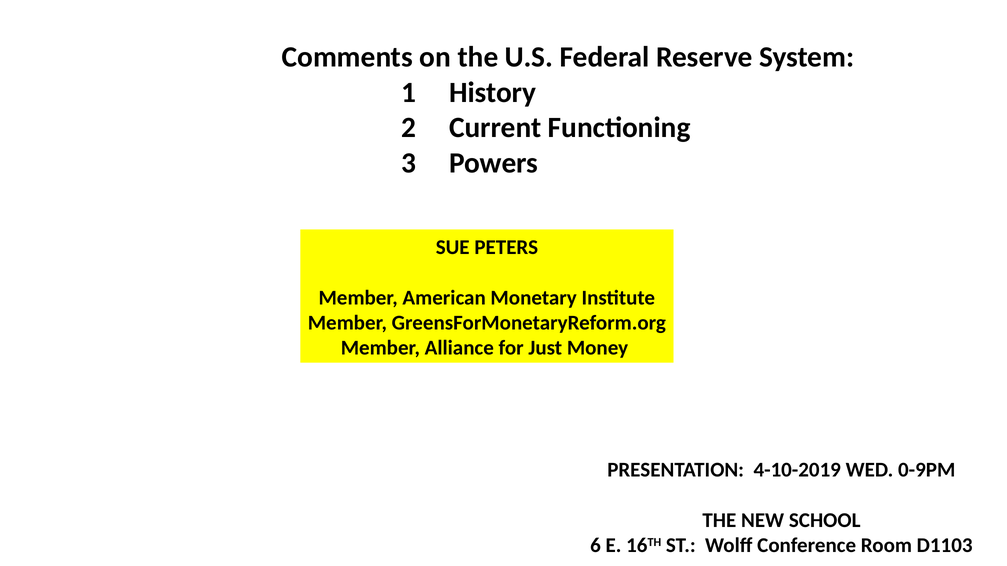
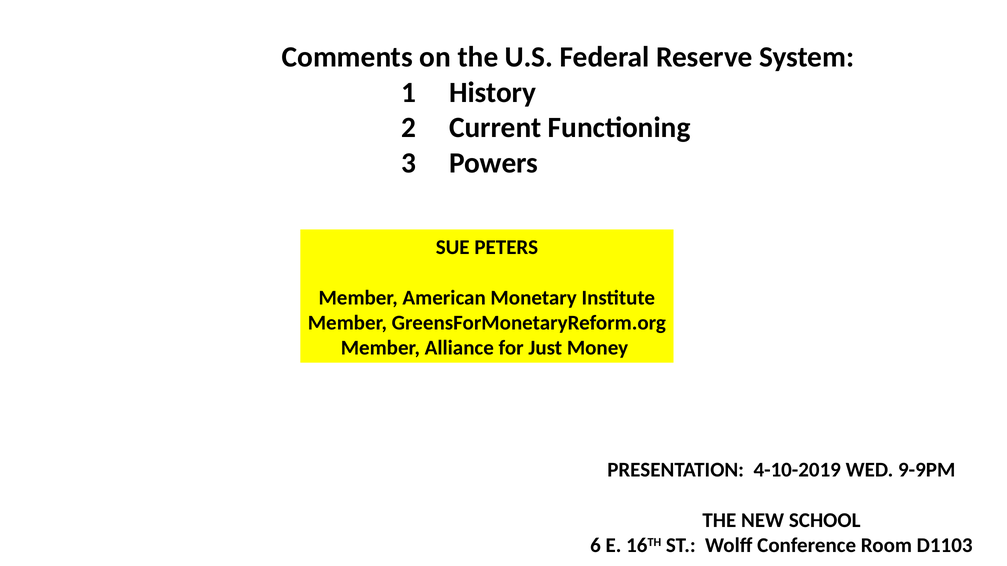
0-9PM: 0-9PM -> 9-9PM (927, 470)
